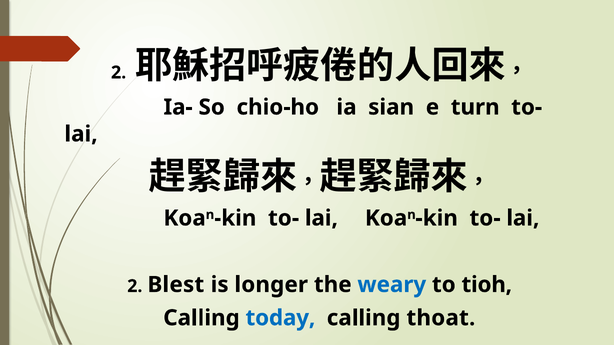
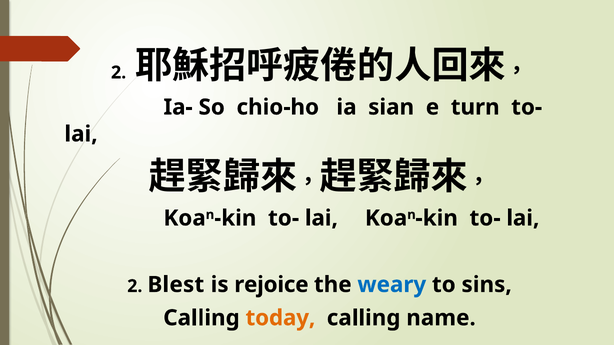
longer: longer -> rejoice (271, 285)
tioh: tioh -> sins (487, 285)
today colour: blue -> orange (280, 318)
thoat: thoat -> name (441, 318)
